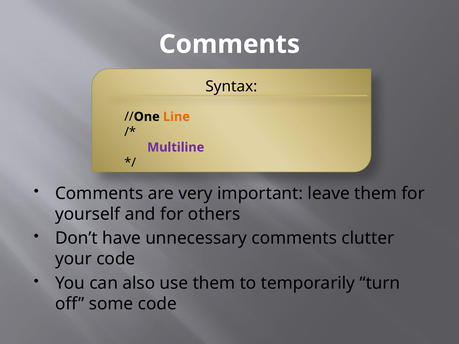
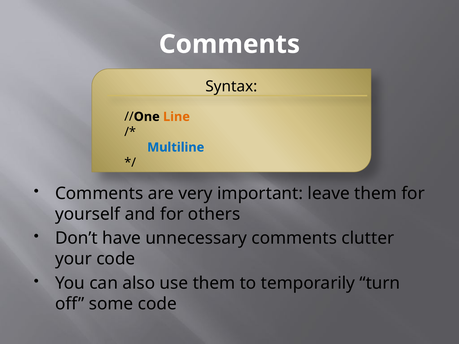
Multiline colour: purple -> blue (176, 147)
